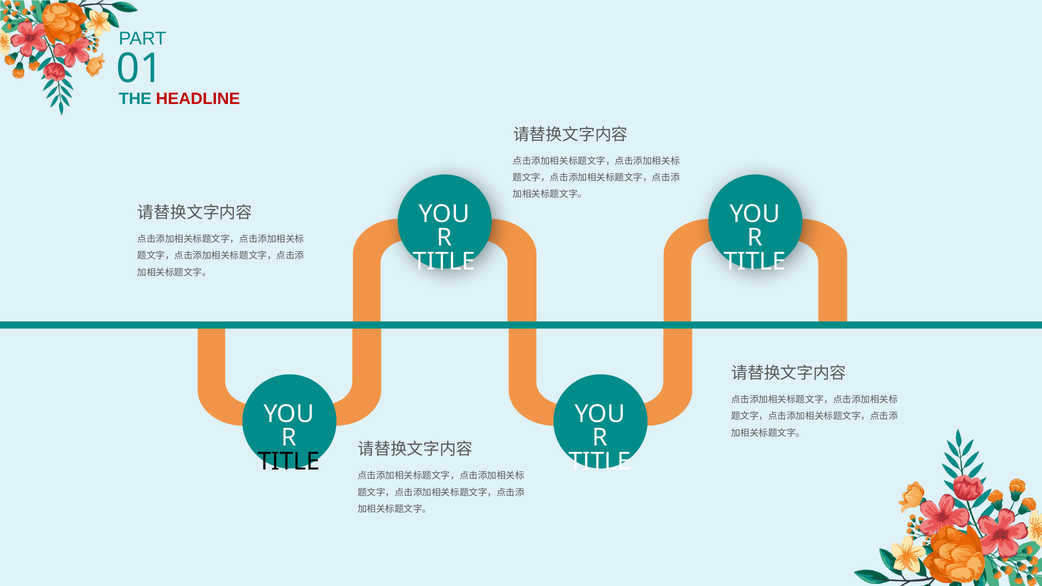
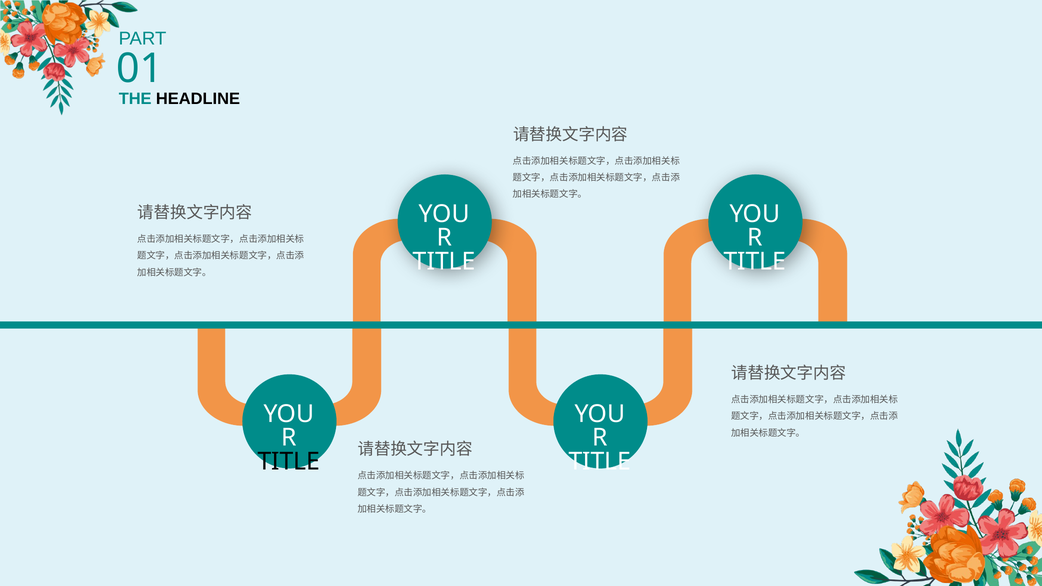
HEADLINE colour: red -> black (198, 99)
